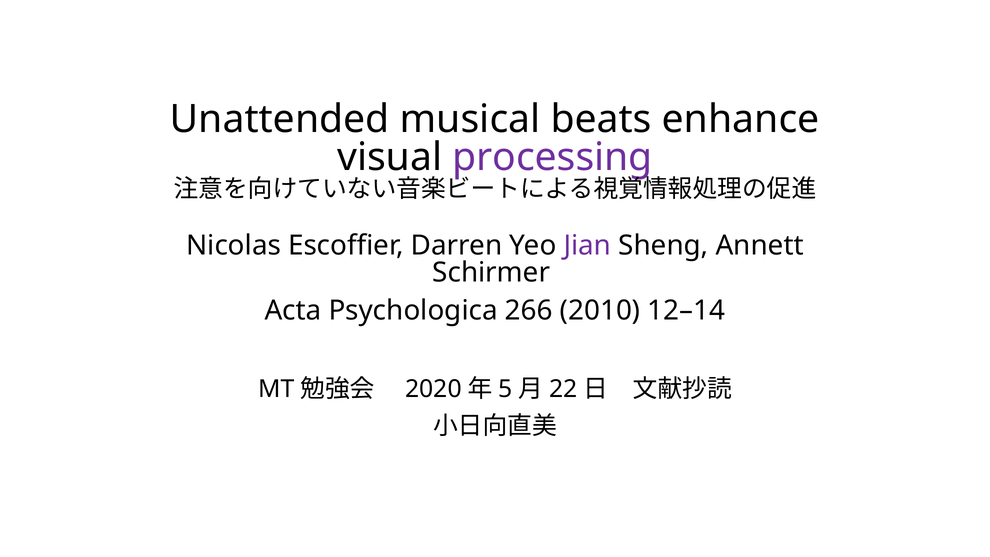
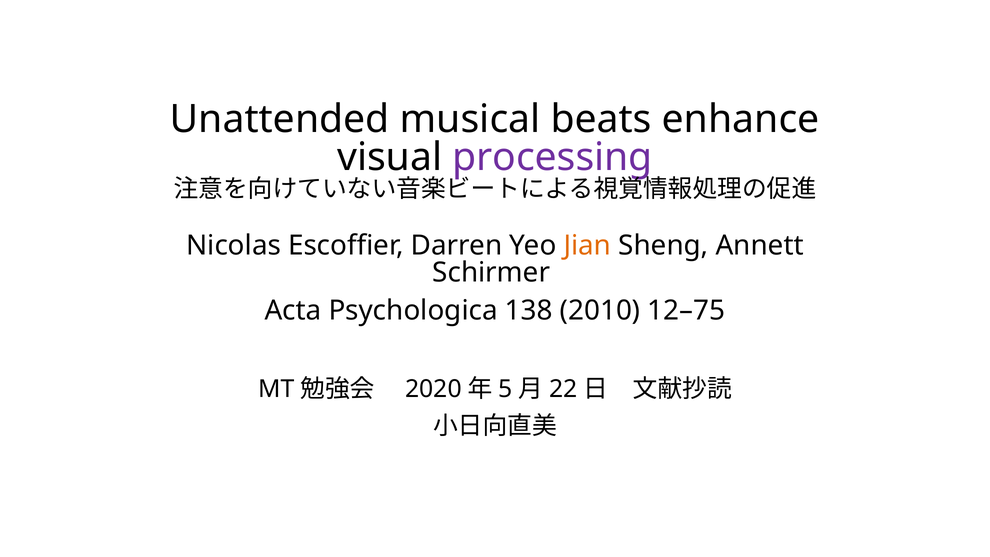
Jian colour: purple -> orange (587, 245)
266: 266 -> 138 (529, 311)
12–14: 12–14 -> 12–75 (686, 311)
